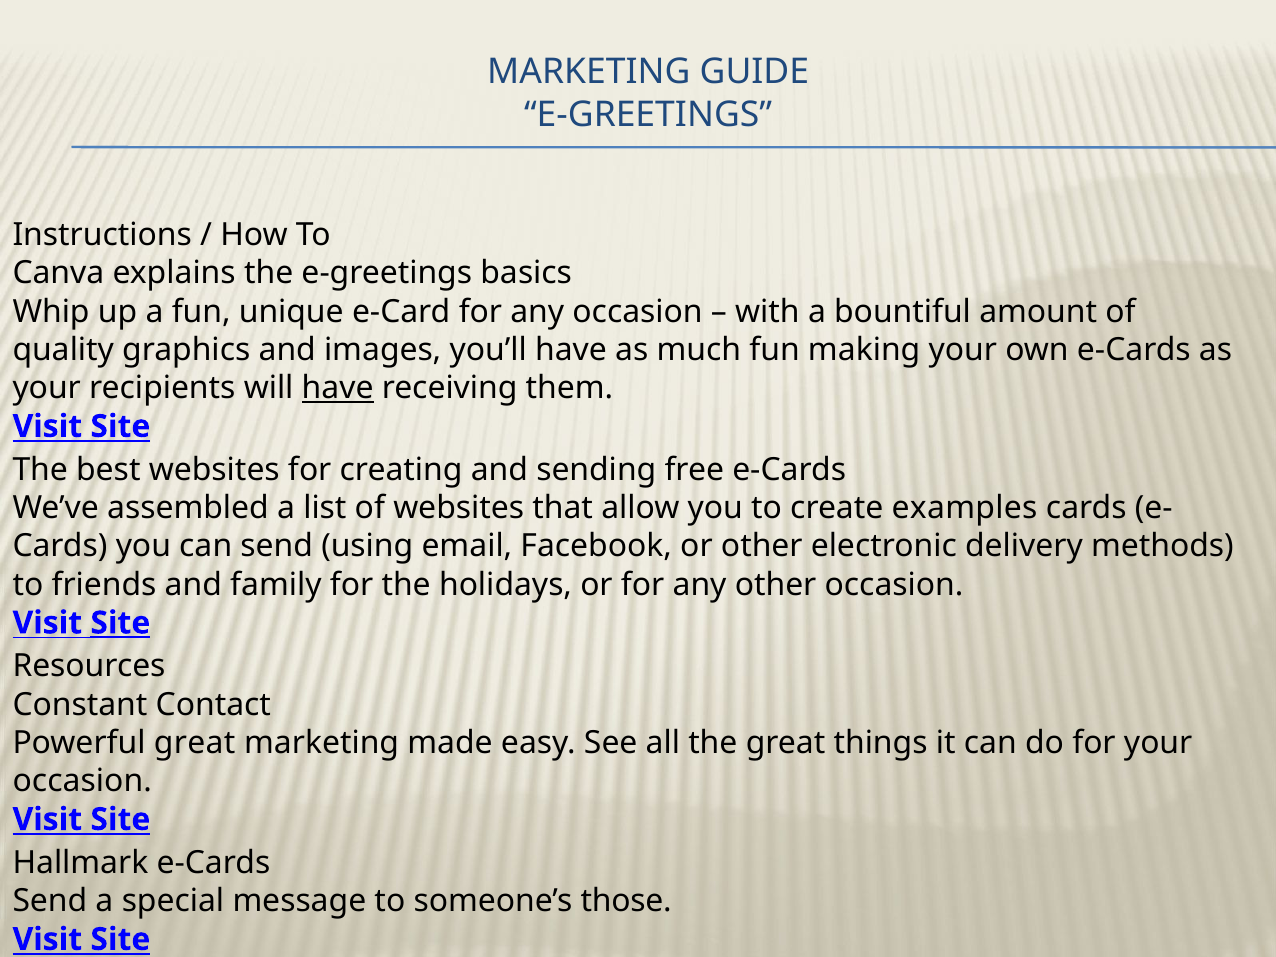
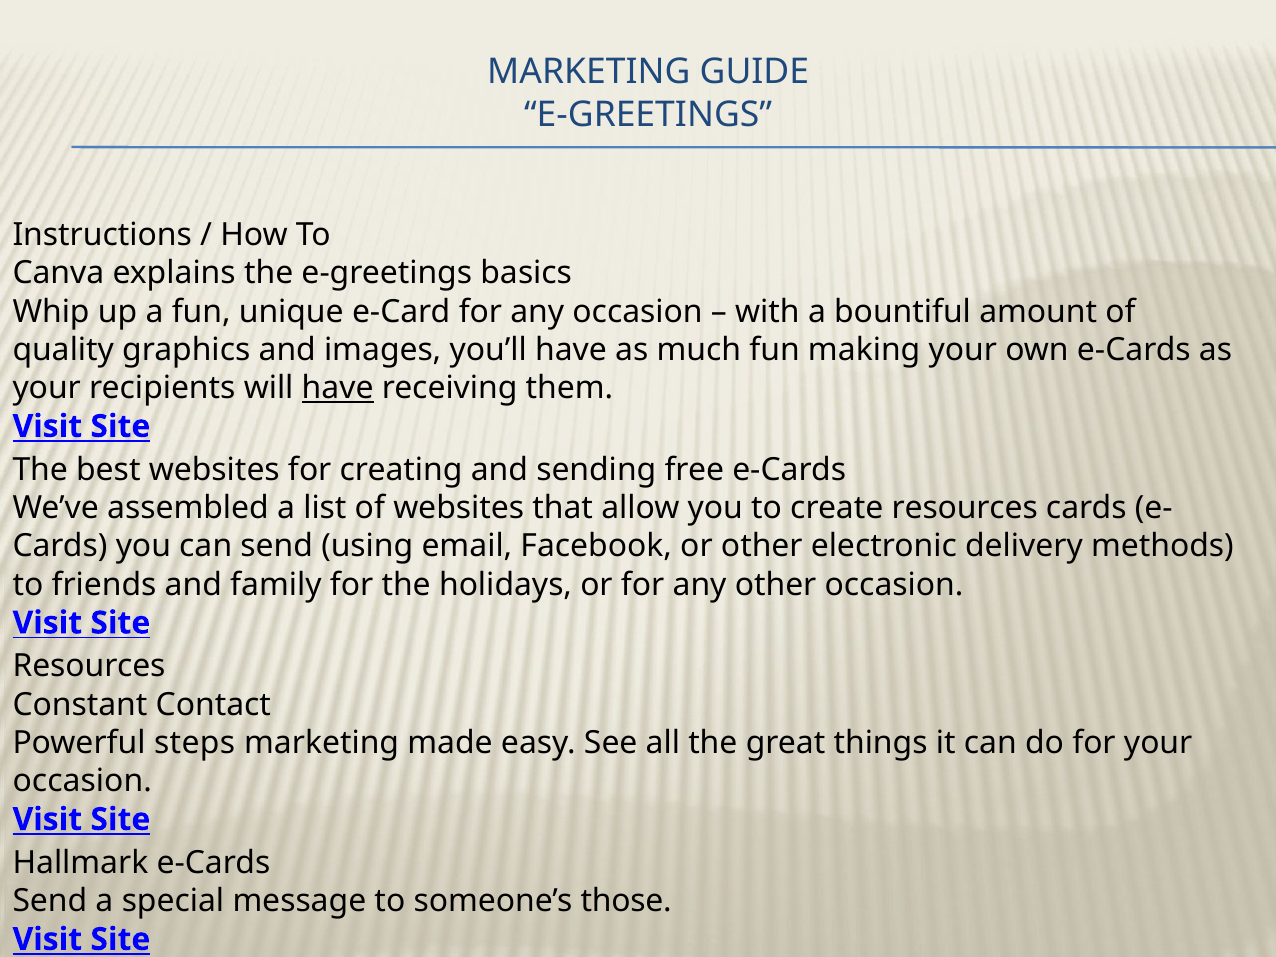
create examples: examples -> resources (965, 508)
Site underline: present -> none (120, 623)
Powerful great: great -> steps (195, 743)
